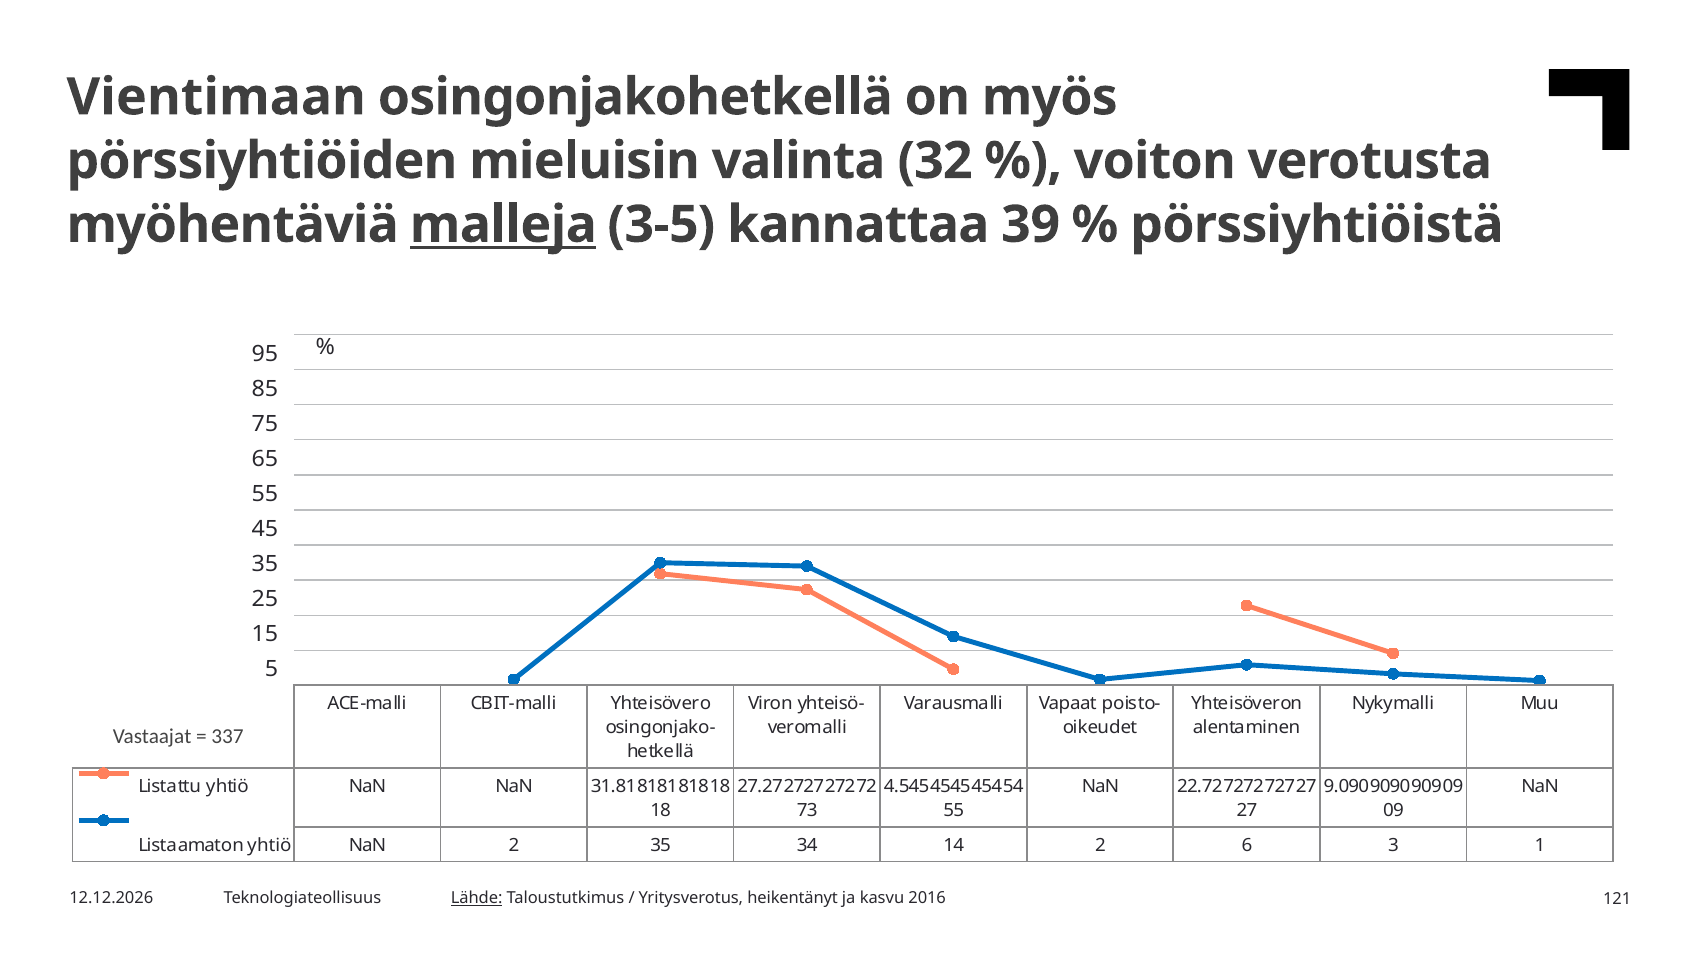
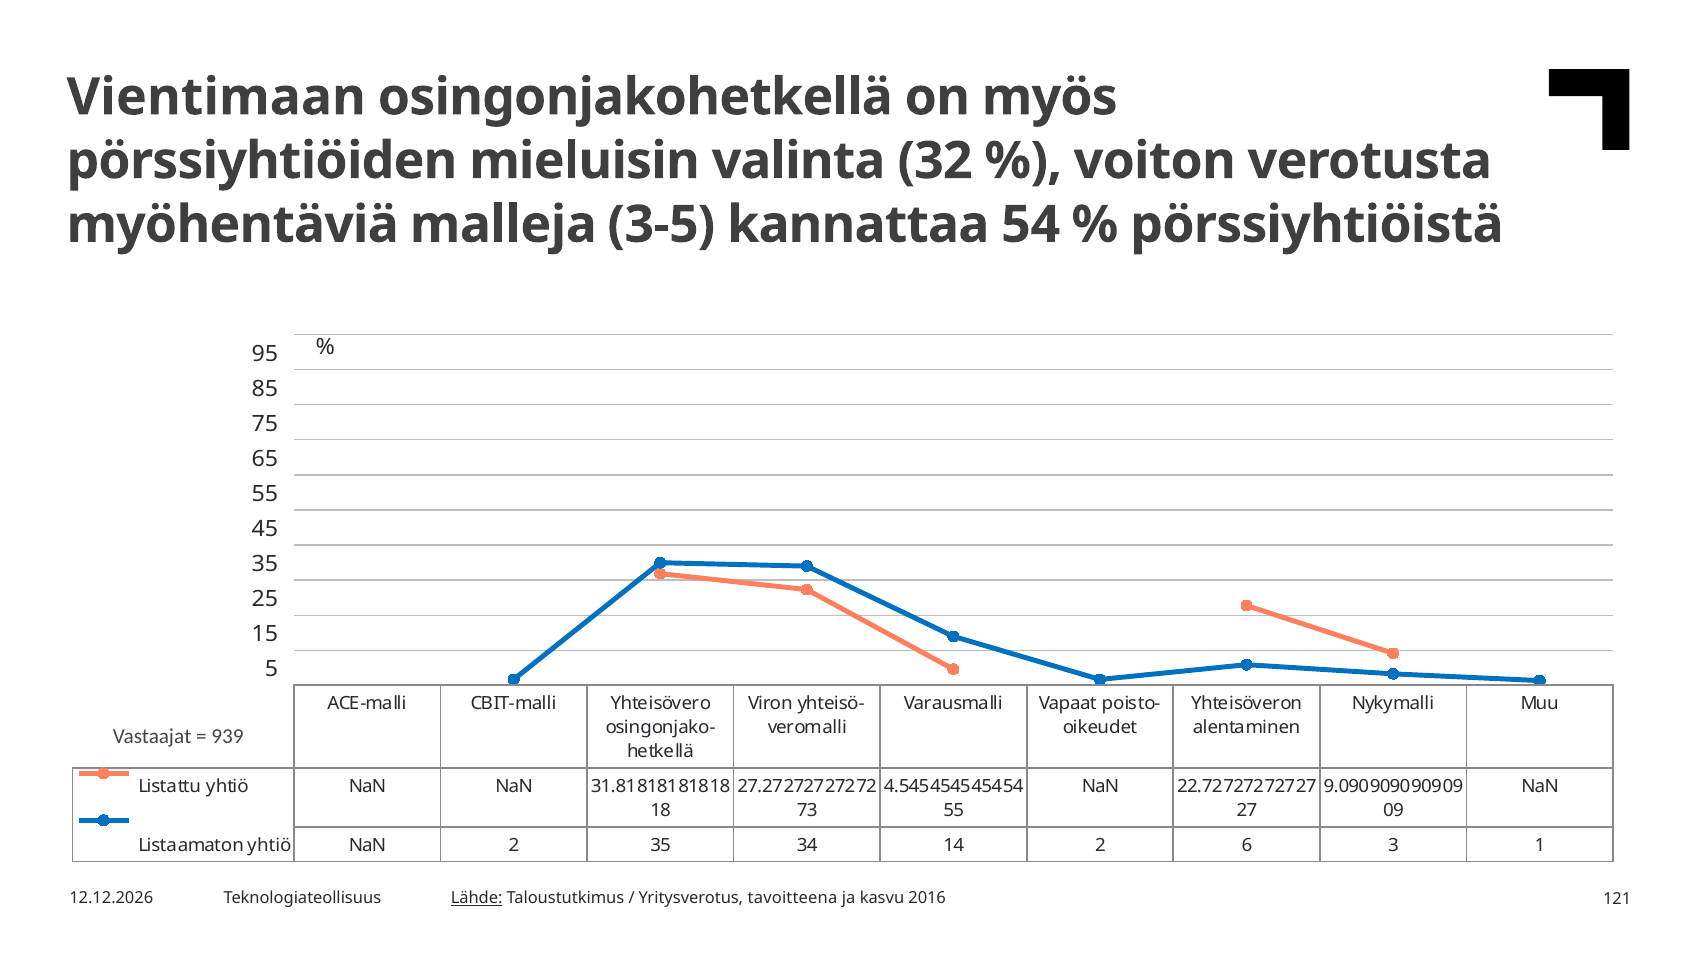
malleja underline: present -> none (503, 225)
39: 39 -> 54 (1031, 225)
337: 337 -> 939 (228, 737)
heikentänyt: heikentänyt -> tavoitteena (793, 898)
